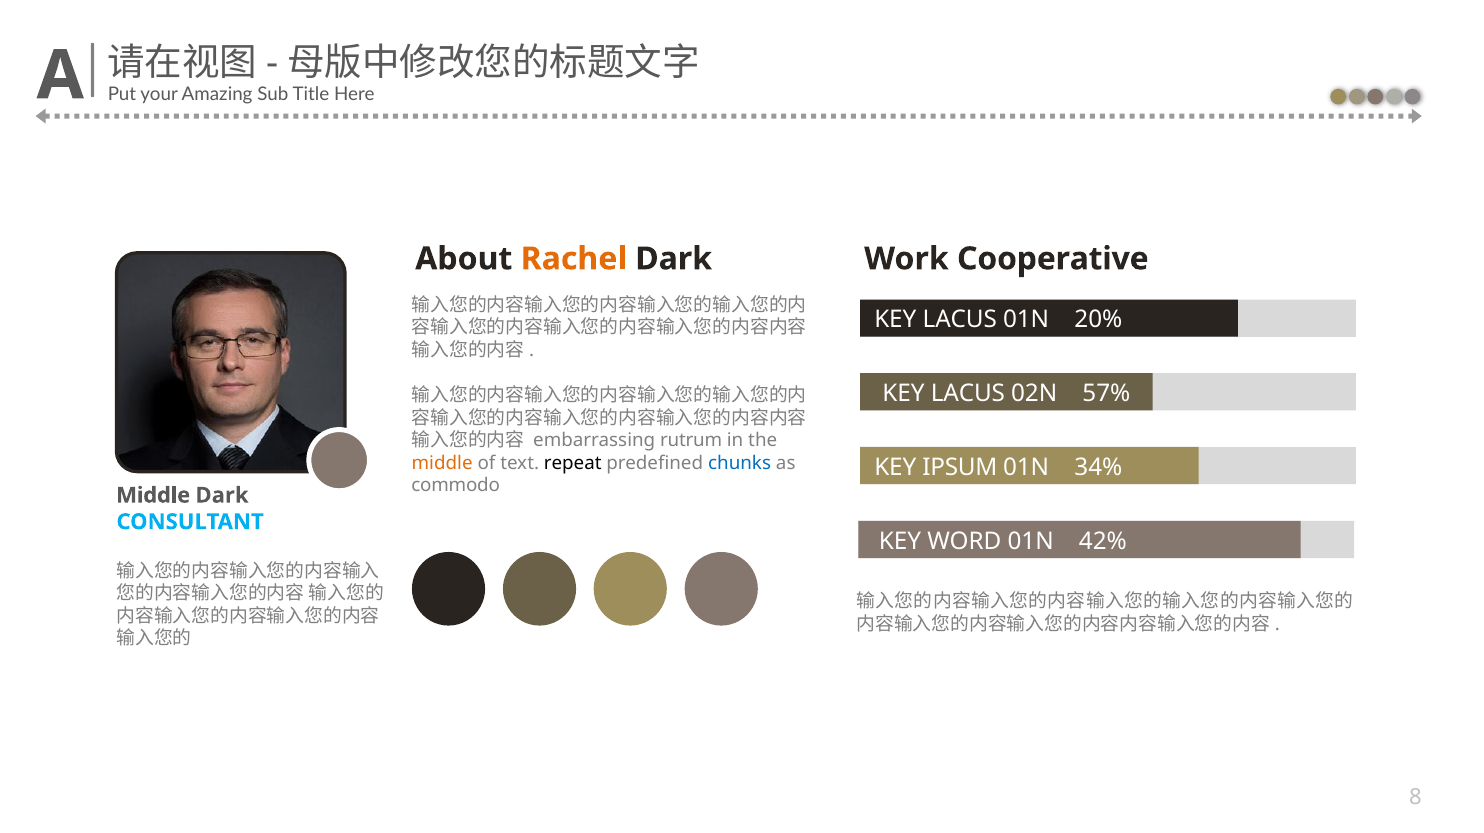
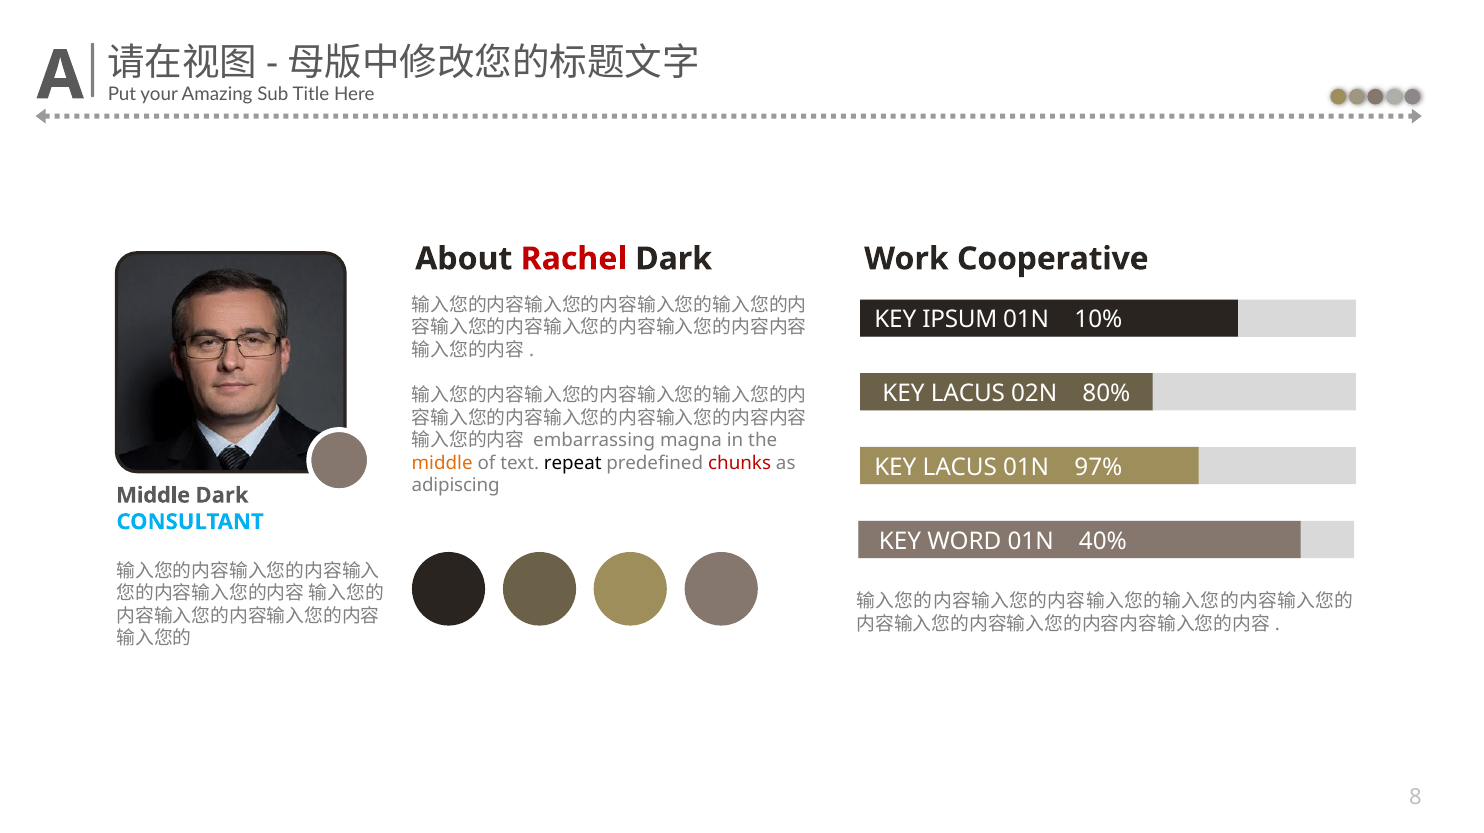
Rachel colour: orange -> red (574, 259)
LACUS: LACUS -> IPSUM (960, 320)
20%: 20% -> 10% (1098, 320)
57%: 57% -> 80% (1106, 393)
rutrum: rutrum -> magna (691, 440)
chunks colour: blue -> red (740, 463)
IPSUM: IPSUM -> LACUS (960, 467)
34%: 34% -> 97% (1098, 467)
commodo: commodo -> adipiscing (456, 485)
42%: 42% -> 40% (1103, 541)
